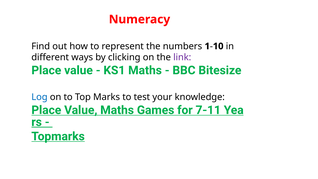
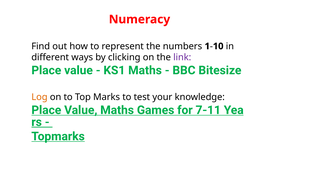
Log colour: blue -> orange (39, 97)
